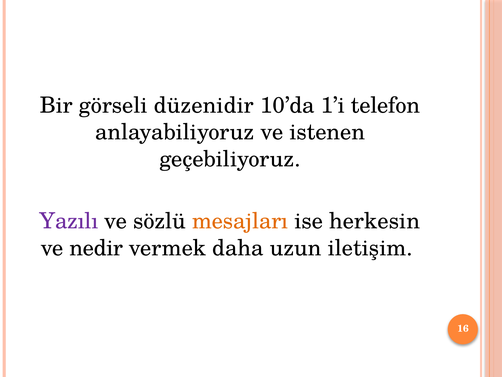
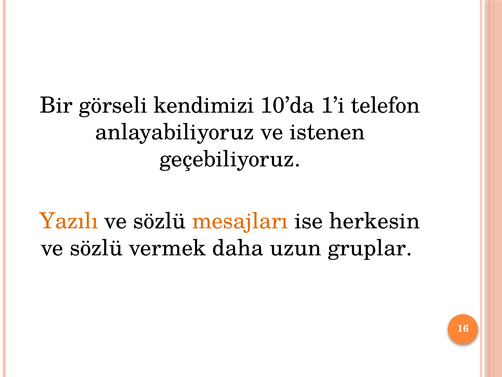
düzenidir: düzenidir -> kendimizi (204, 105)
Yazılı colour: purple -> orange (69, 221)
nedir: nedir -> sözlü (96, 248)
iletişim: iletişim -> gruplar (370, 248)
